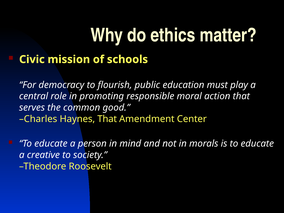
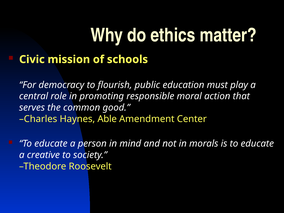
Haynes That: That -> Able (107, 119)
